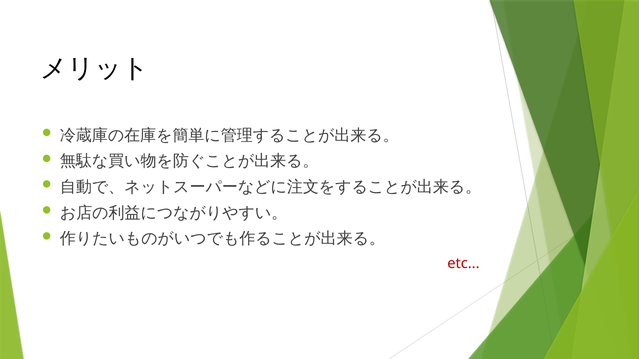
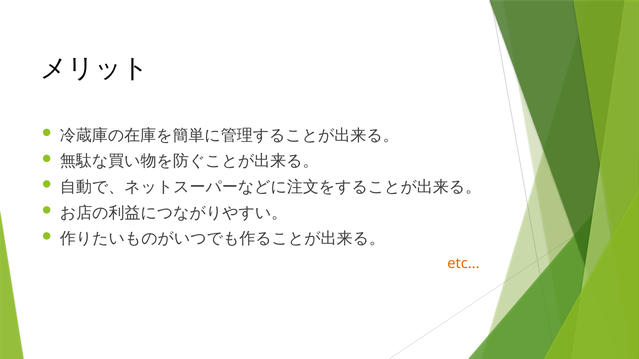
etc colour: red -> orange (463, 264)
